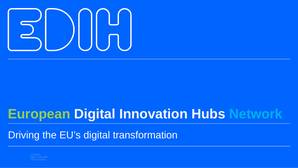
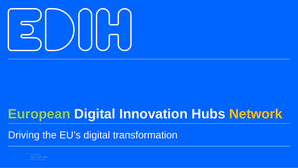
Network colour: light blue -> yellow (256, 114)
